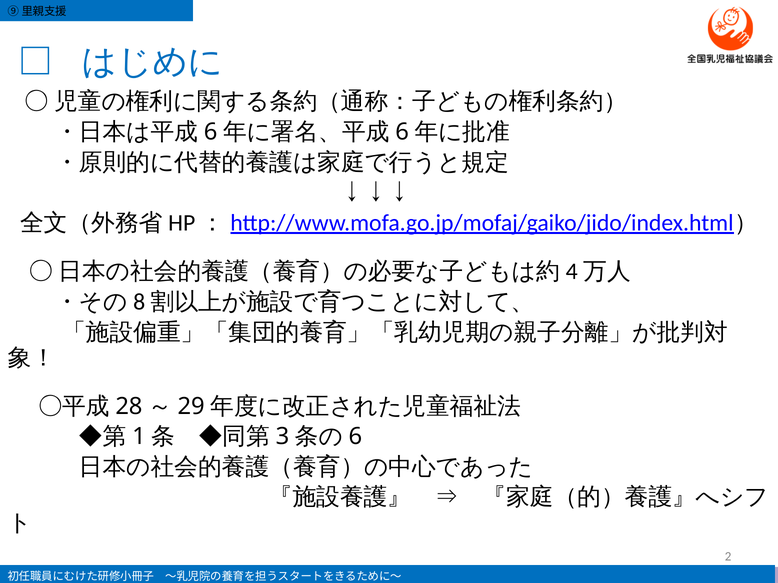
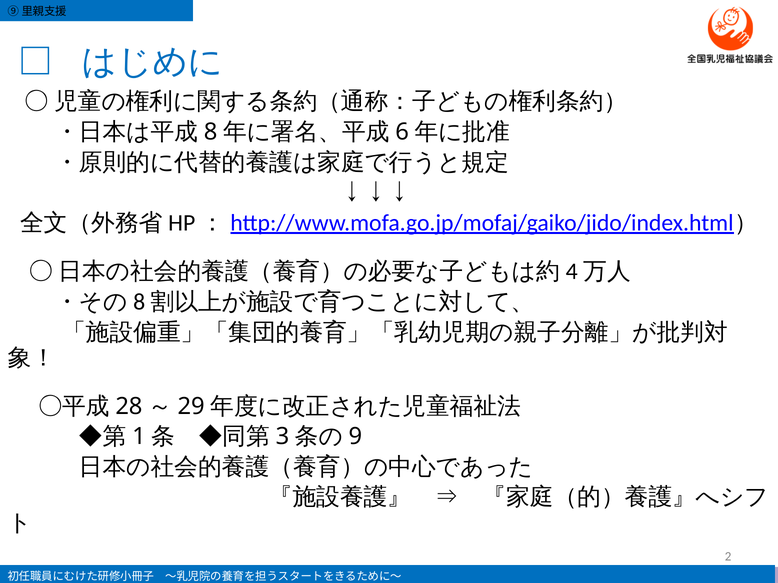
6: 6 -> 8 (211, 132)
6: 6 -> 9 (355, 437)
